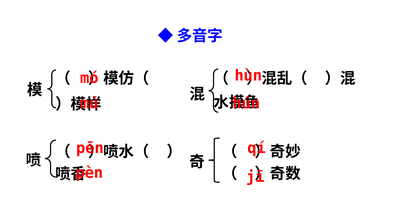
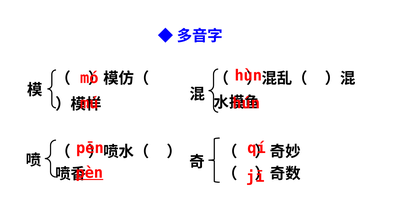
pèn underline: none -> present (89, 173)
